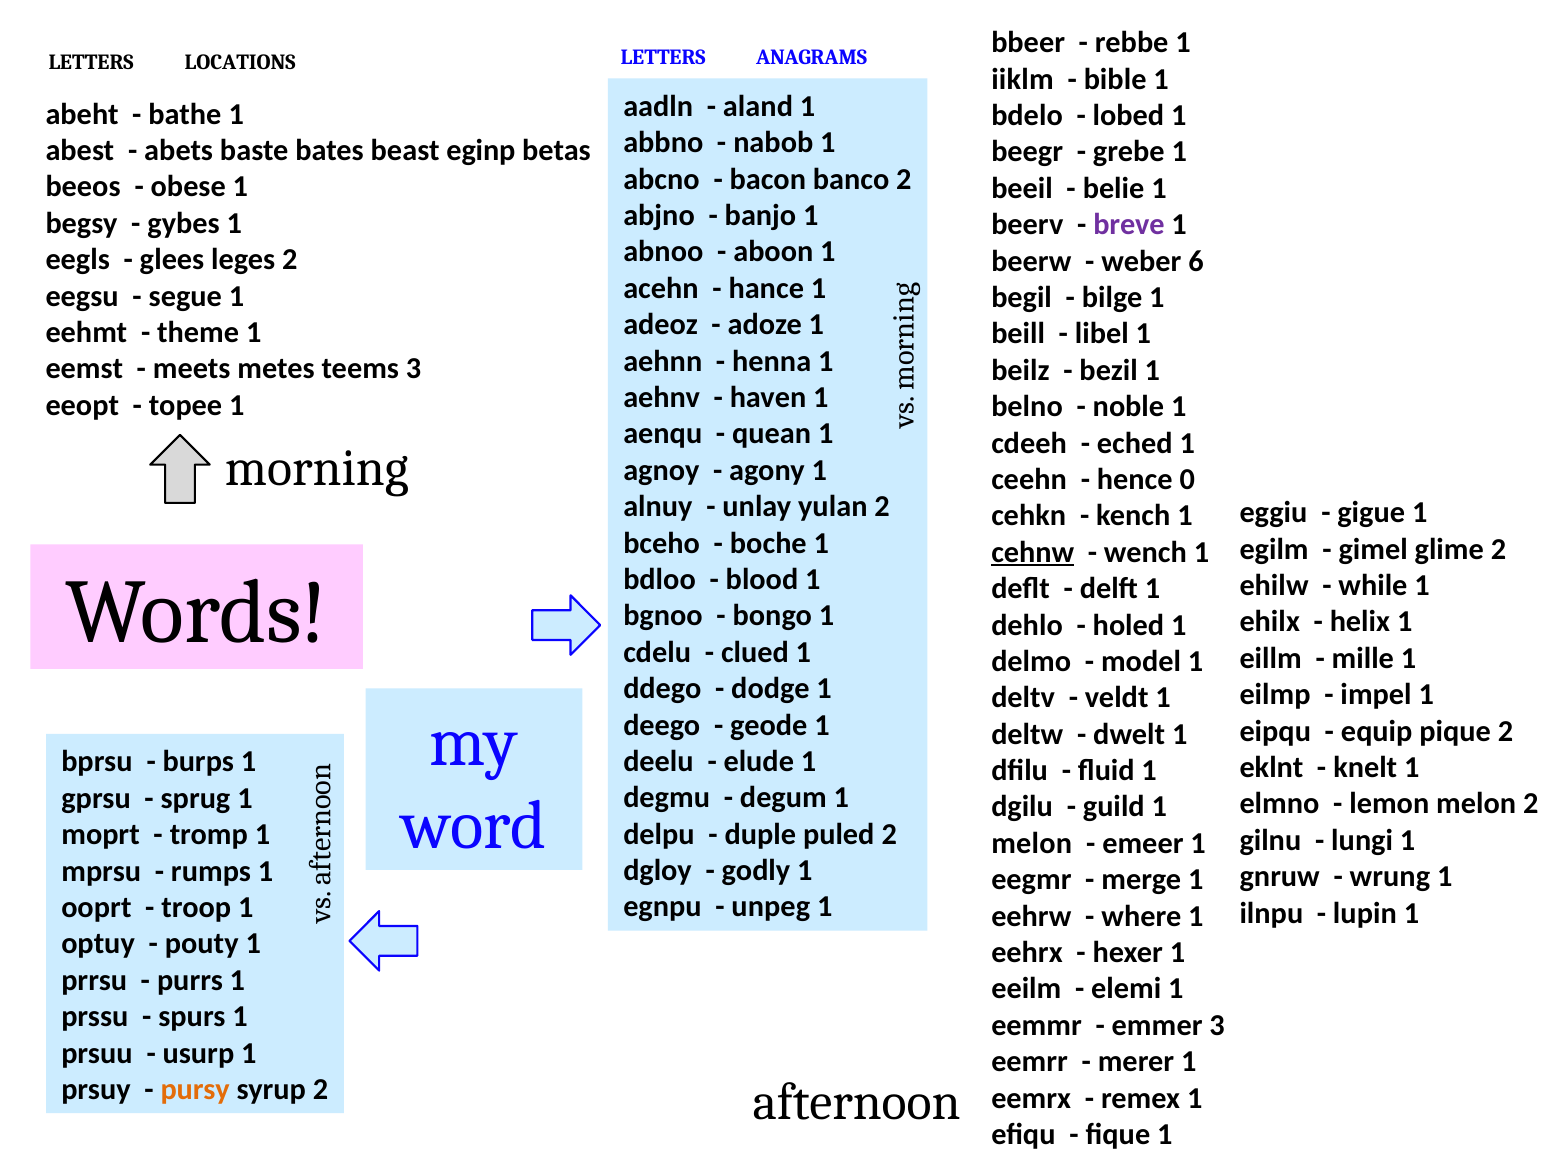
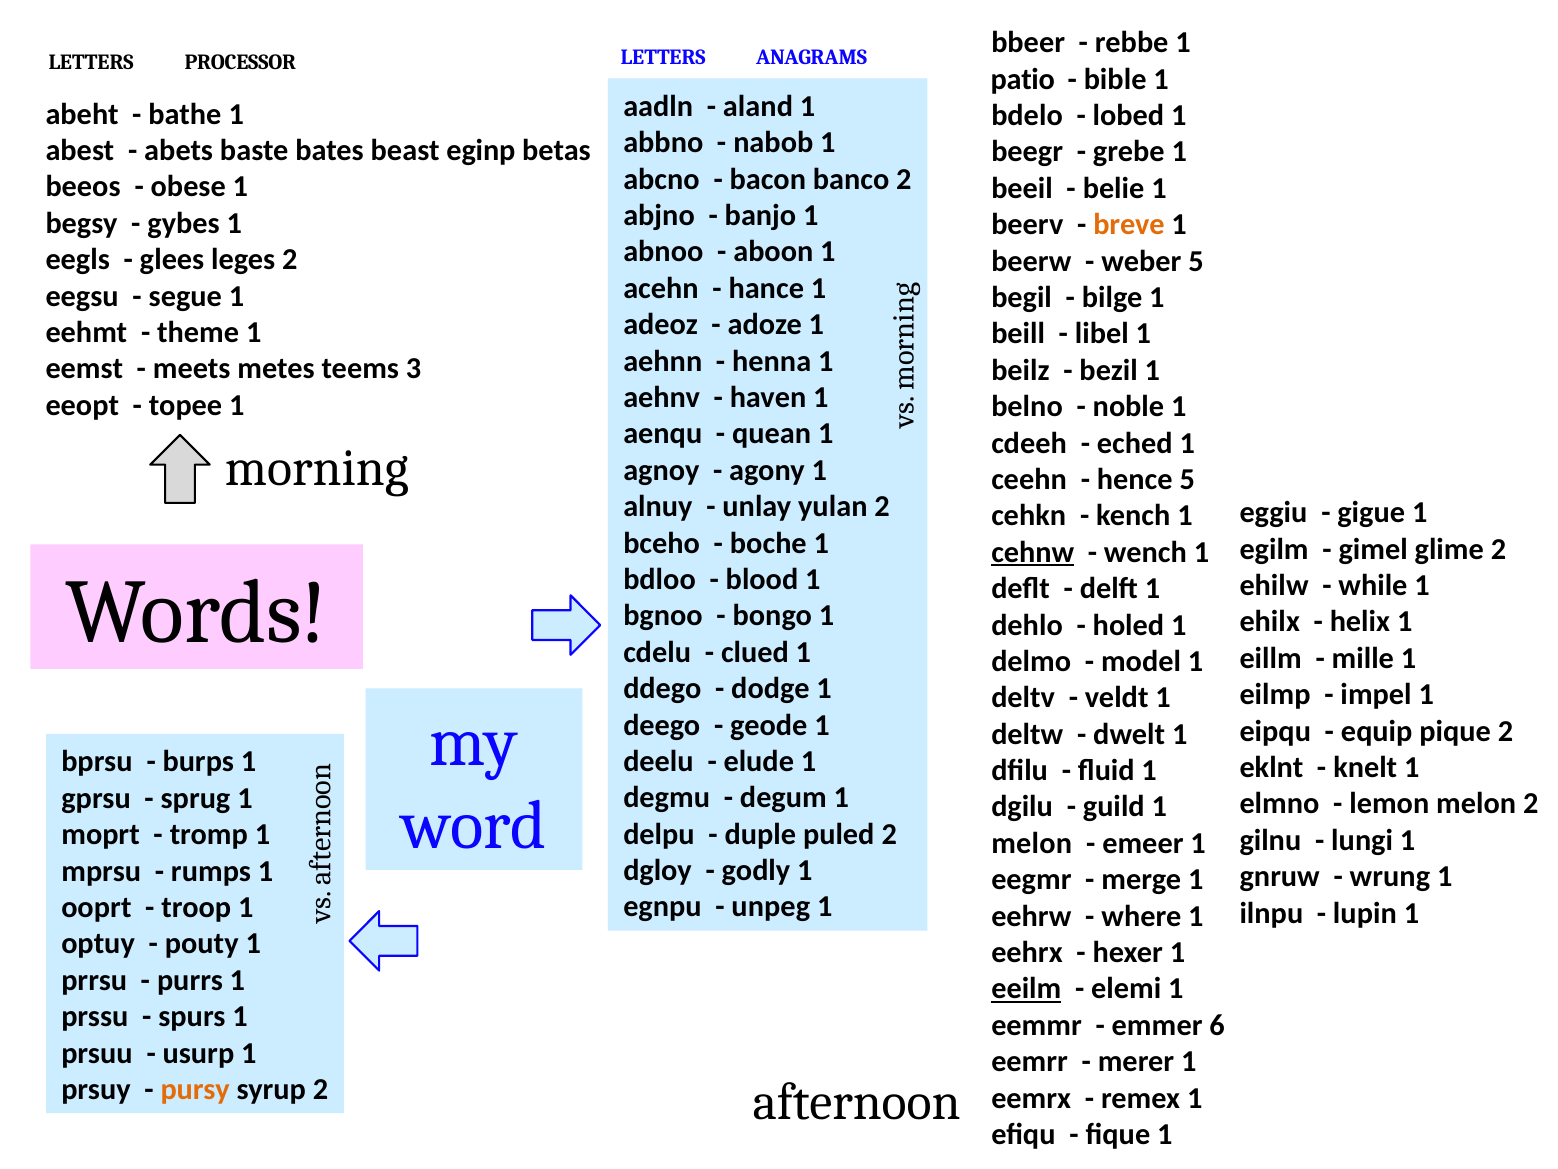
LOCATIONS: LOCATIONS -> PROCESSOR (240, 62)
iiklm: iiklm -> patio (1023, 79)
breve colour: purple -> orange (1129, 225)
weber 6: 6 -> 5 (1196, 261)
hence 0: 0 -> 5 (1187, 479)
eeilm underline: none -> present (1026, 988)
emmer 3: 3 -> 6 (1217, 1025)
